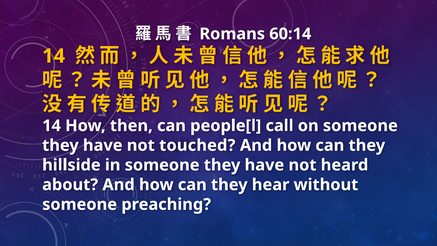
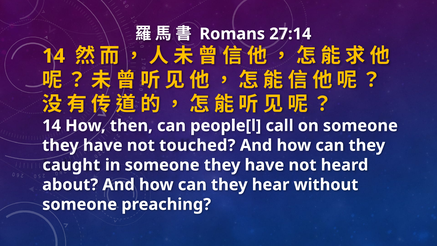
60:14: 60:14 -> 27:14 (290, 34)
hillside: hillside -> caught (71, 165)
